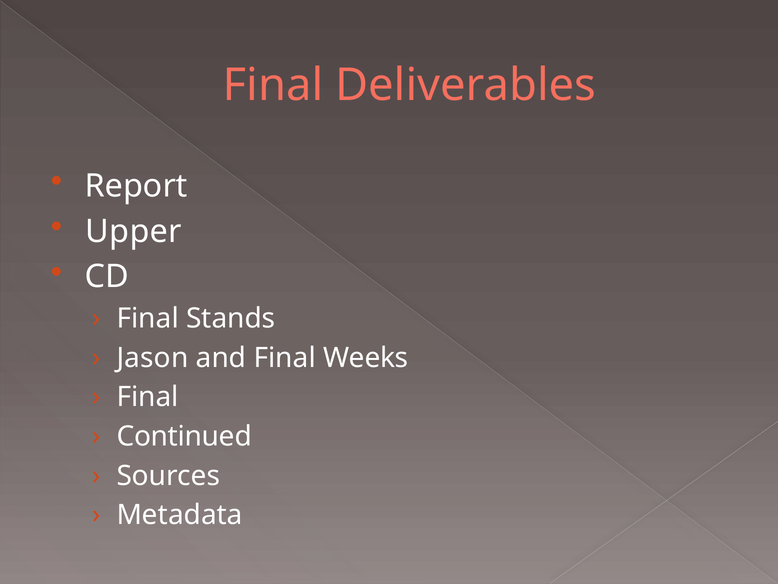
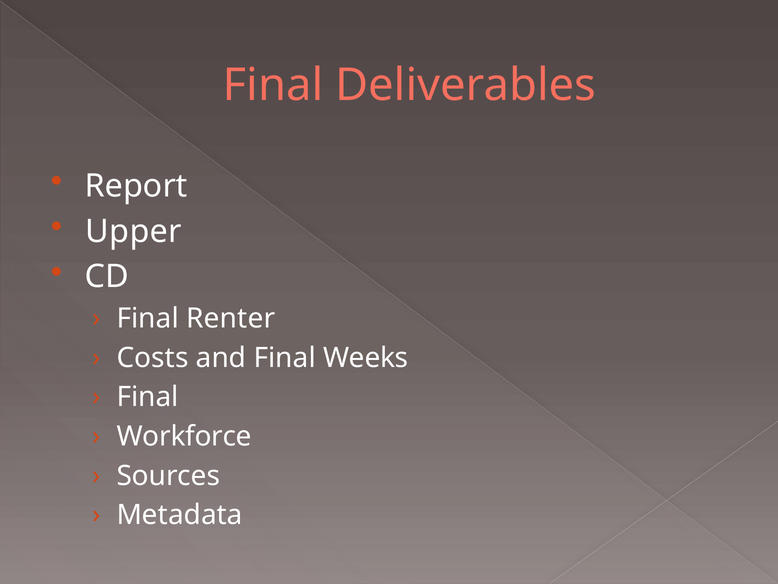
Stands: Stands -> Renter (231, 318)
Jason: Jason -> Costs (153, 357)
Continued: Continued -> Workforce (184, 436)
